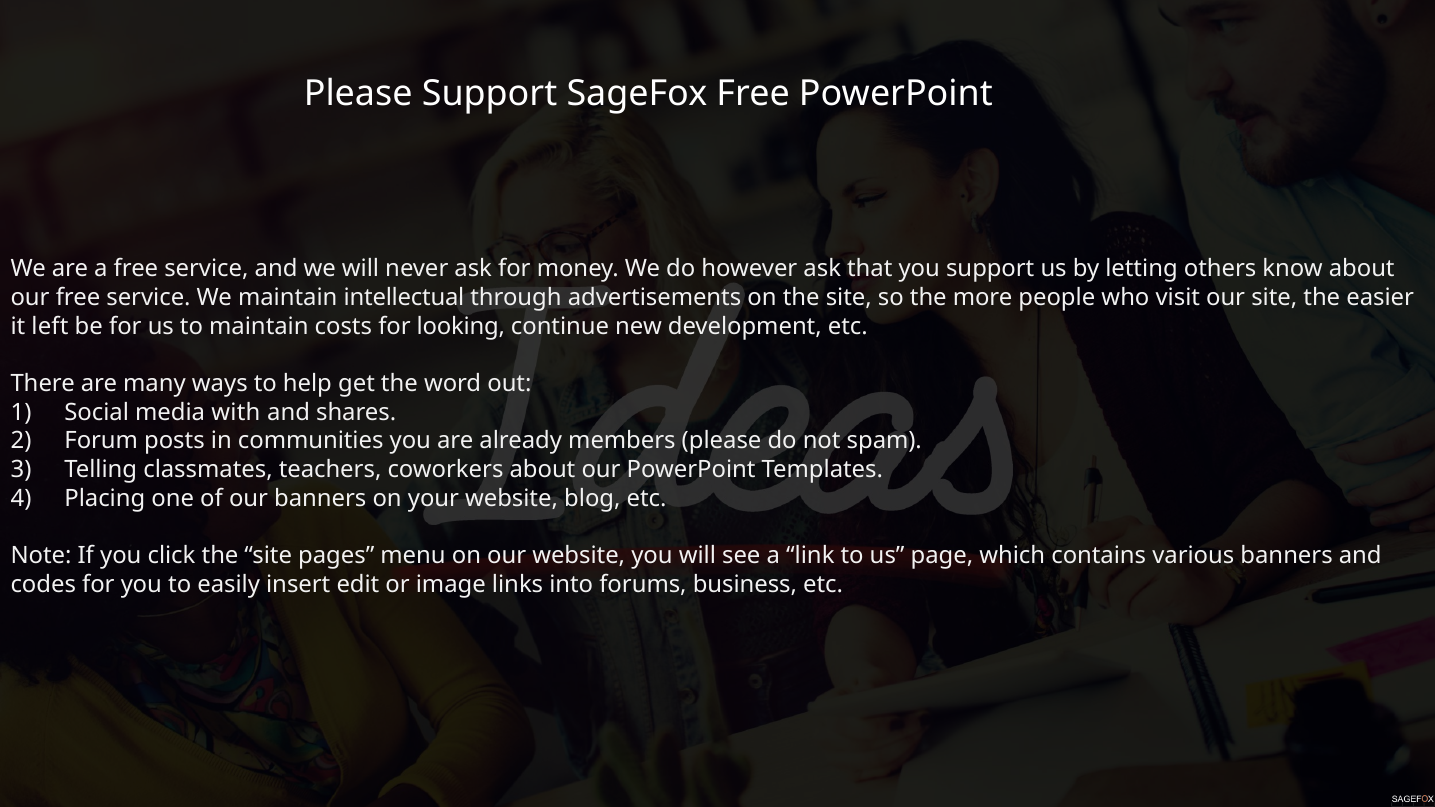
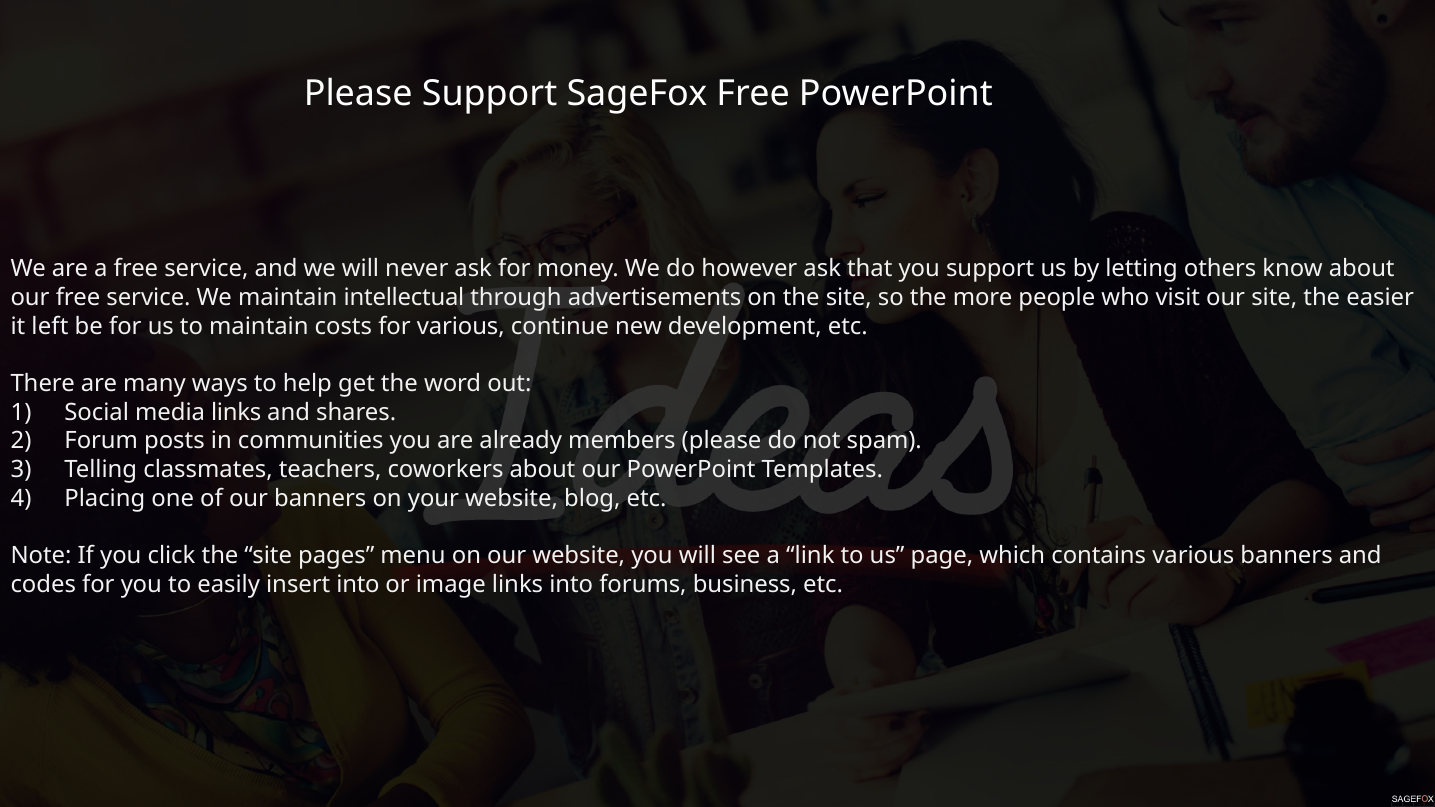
for looking: looking -> various (461, 326)
media with: with -> links (236, 412)
insert edit: edit -> into (358, 585)
